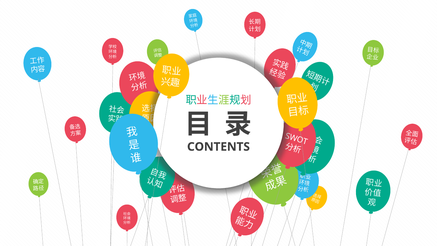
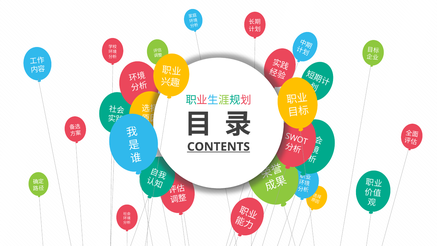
CONTENTS underline: none -> present (218, 147)
